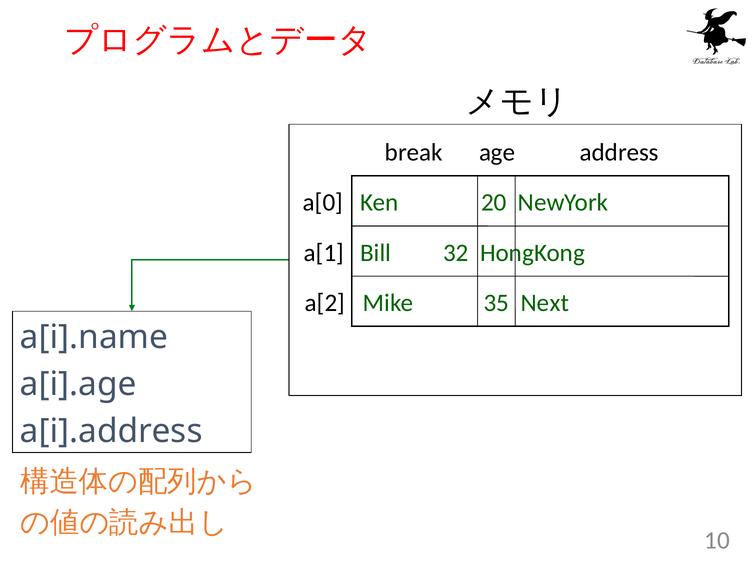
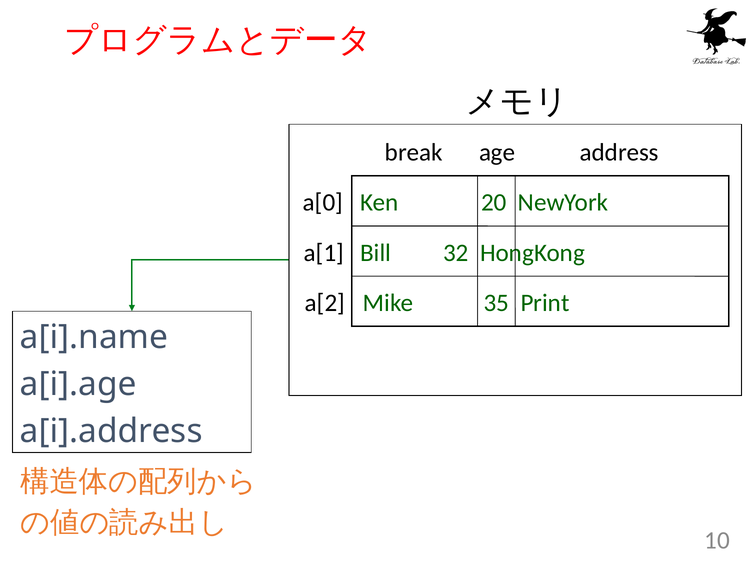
Next: Next -> Print (545, 303)
